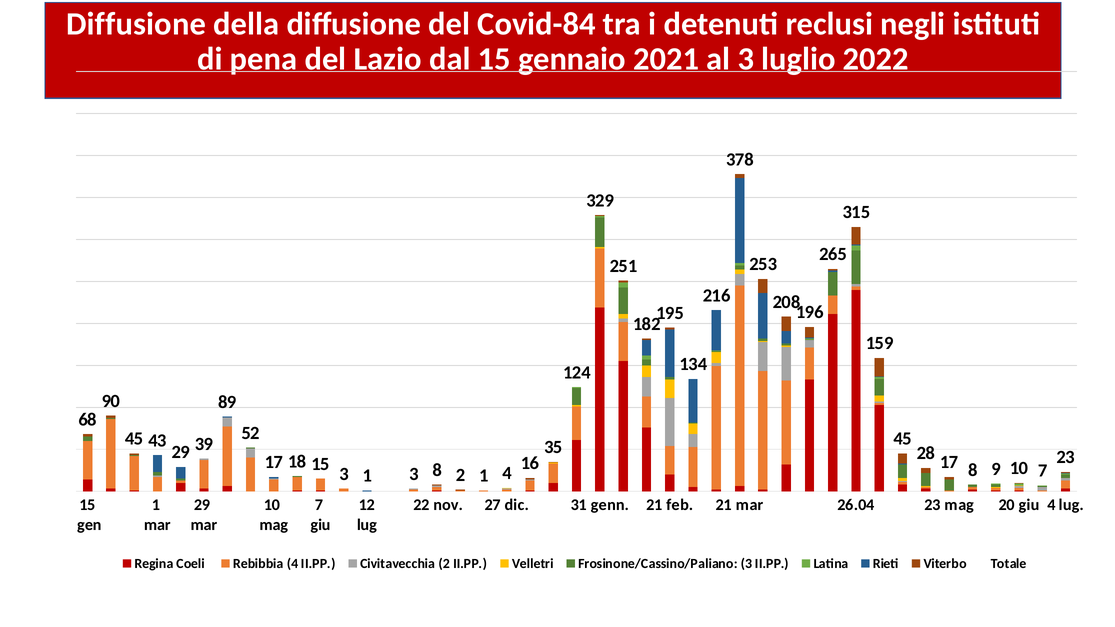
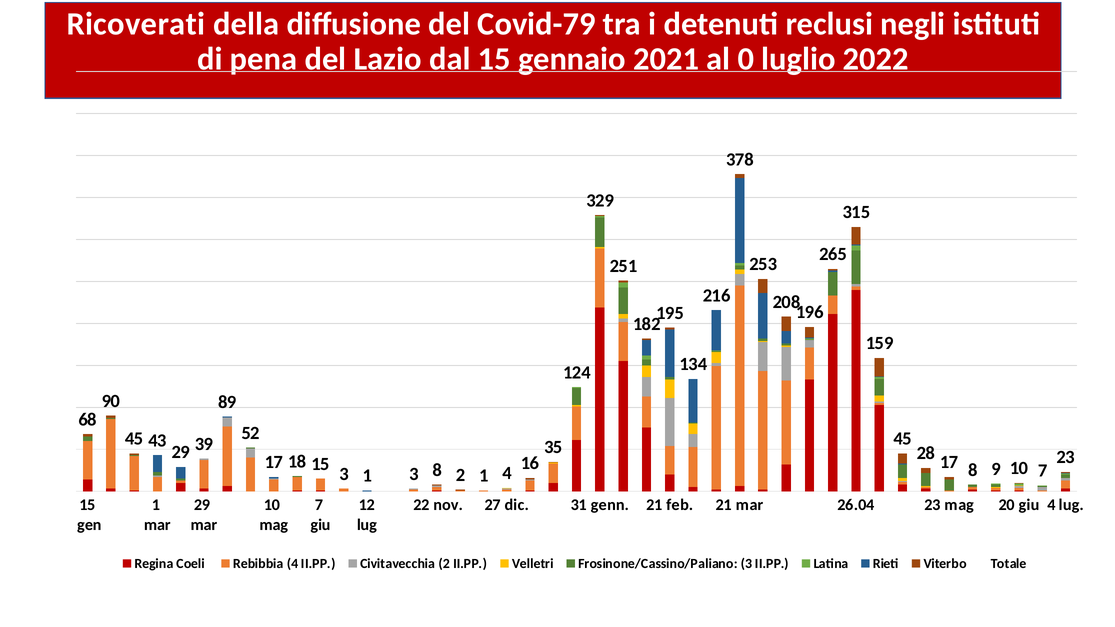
Diffusione: Diffusione -> Ricoverati (136, 24)
Covid-84: Covid-84 -> Covid-79 (537, 24)
al 3: 3 -> 0 (746, 59)
